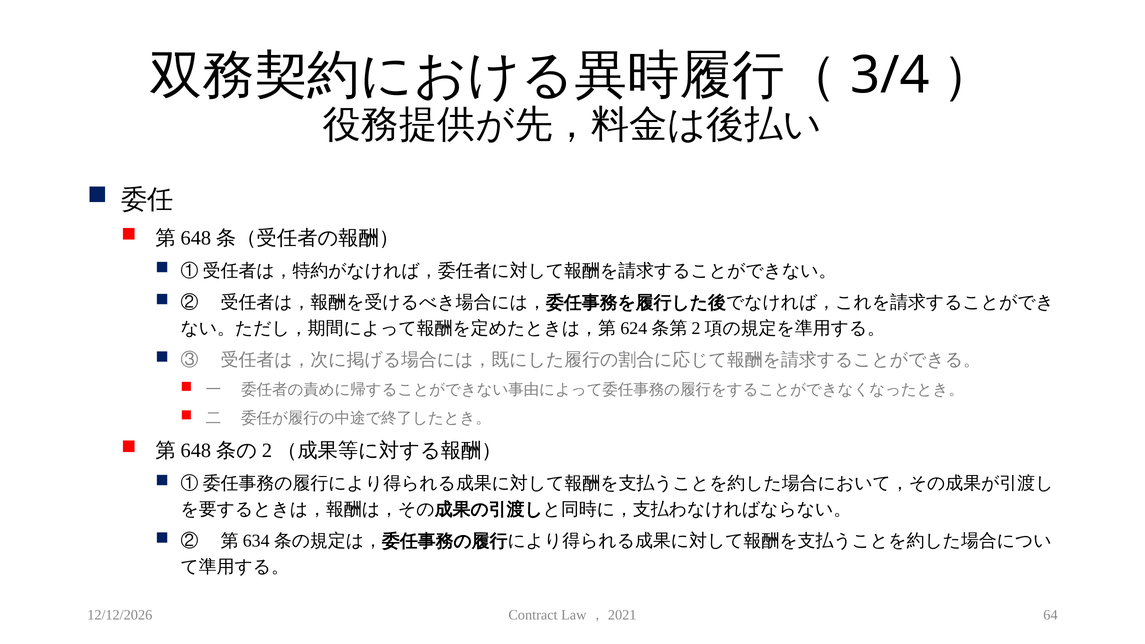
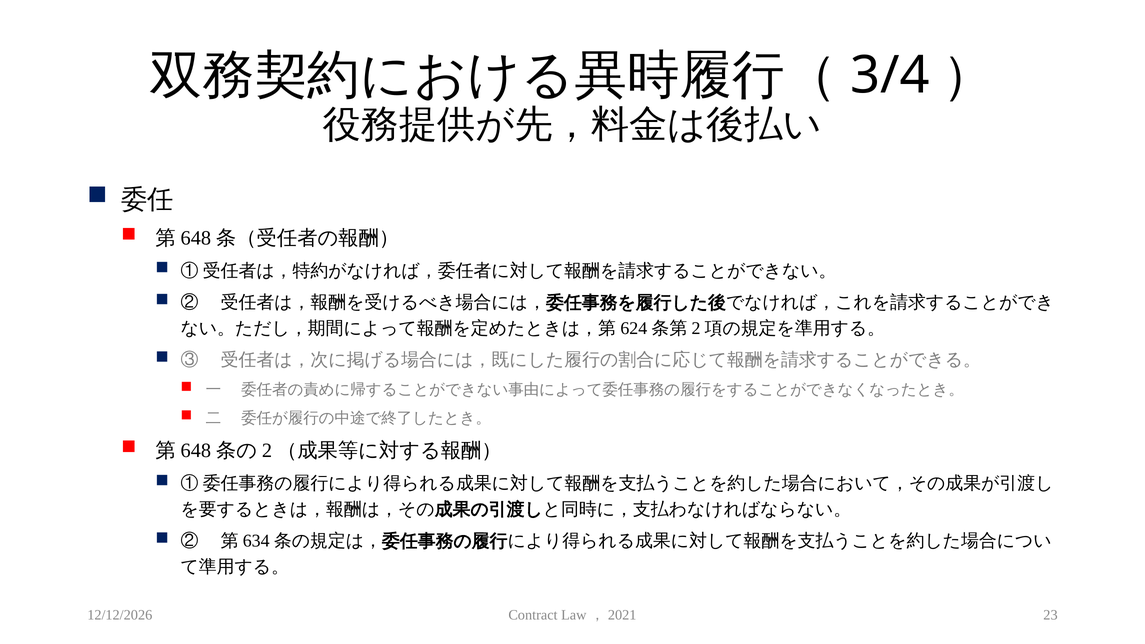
64: 64 -> 23 (1051, 615)
